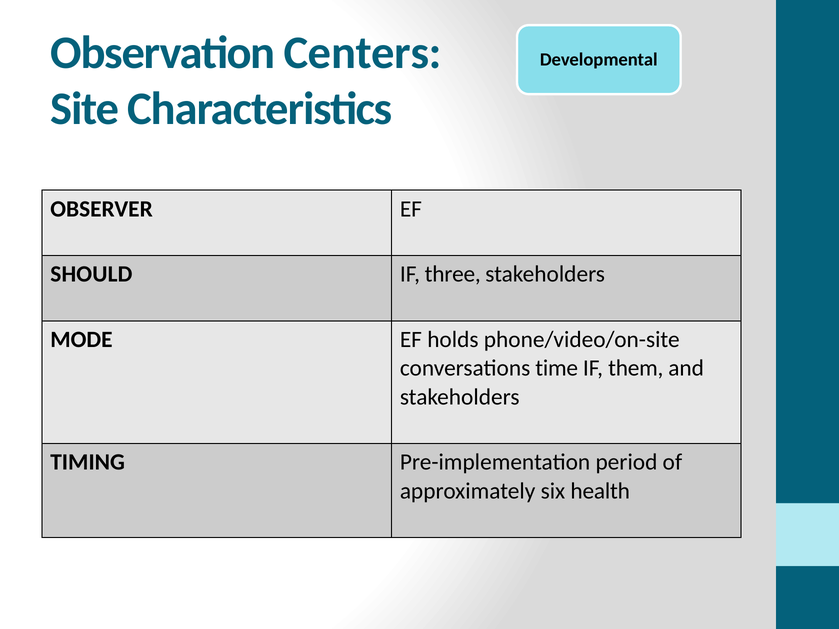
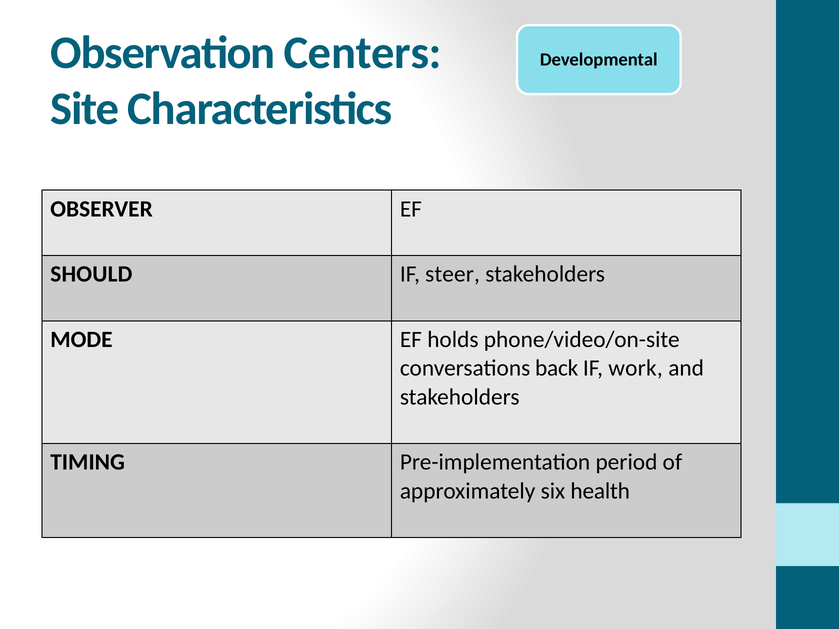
three: three -> steer (453, 274)
time: time -> back (557, 368)
them: them -> work (636, 368)
